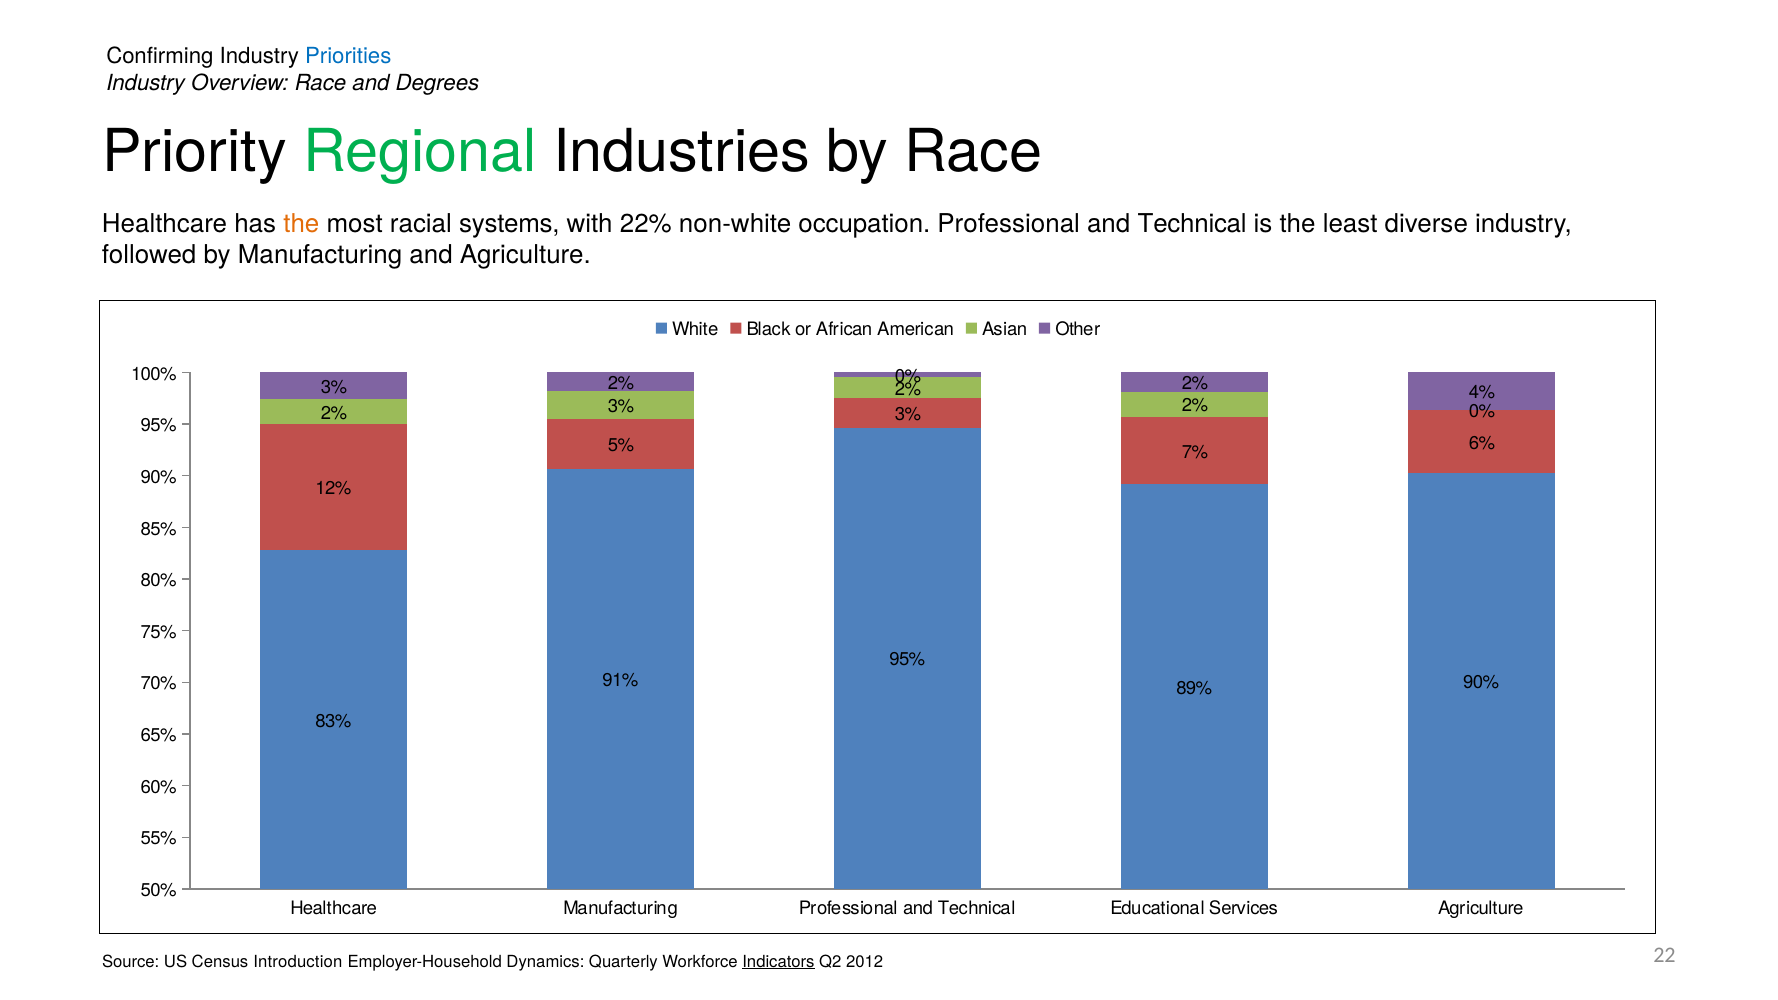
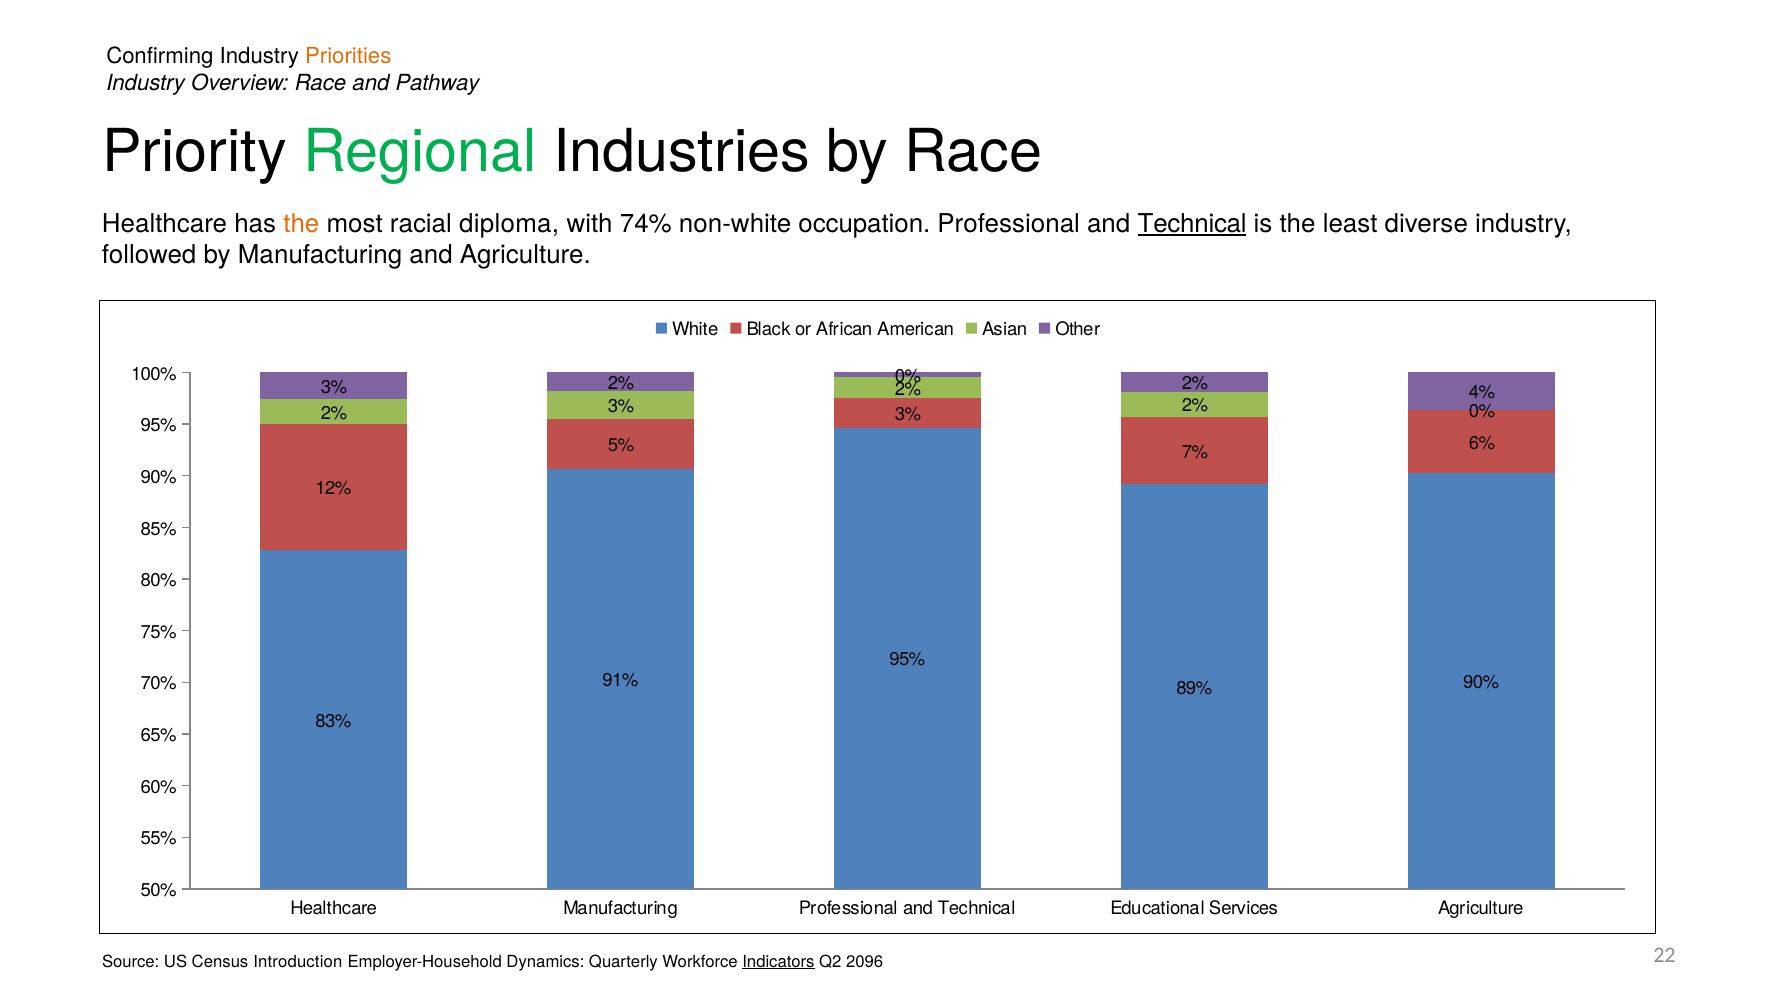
Priorities colour: blue -> orange (348, 56)
Degrees: Degrees -> Pathway (437, 83)
systems: systems -> diploma (509, 224)
22%: 22% -> 74% (646, 224)
Technical underline: none -> present (1192, 224)
2012: 2012 -> 2096 (865, 962)
